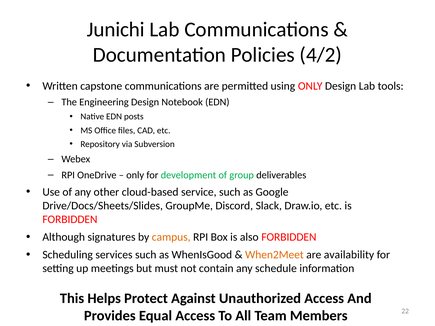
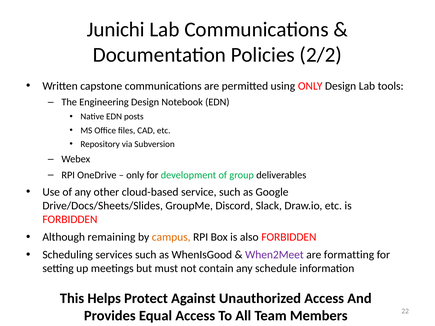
4/2: 4/2 -> 2/2 (321, 55)
signatures: signatures -> remaining (111, 237)
When2Meet colour: orange -> purple (274, 255)
availability: availability -> formatting (349, 255)
